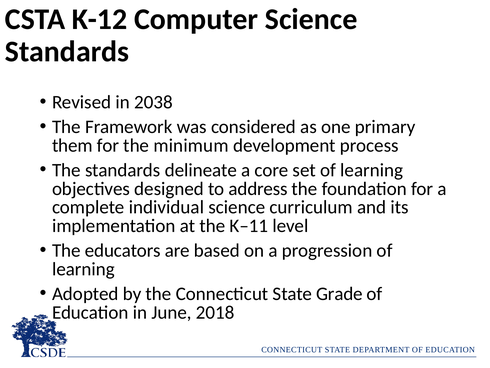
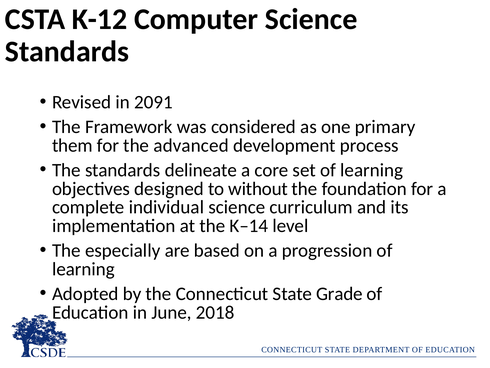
2038: 2038 -> 2091 (153, 102)
minimum: minimum -> advanced (191, 145)
address: address -> without (258, 189)
K–11: K–11 -> K–14 (249, 226)
educators: educators -> especially (123, 250)
